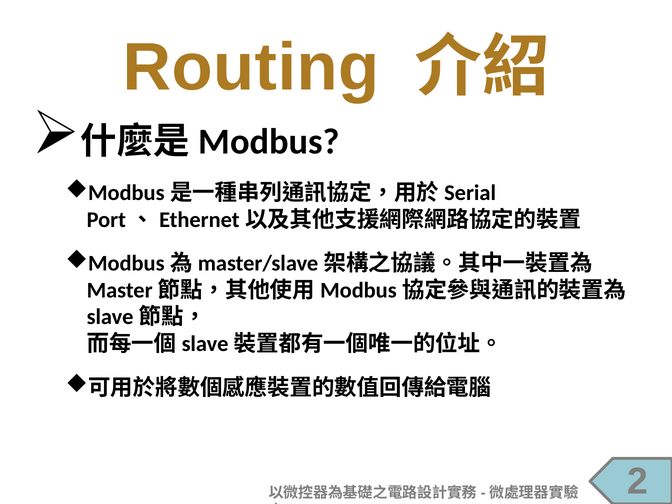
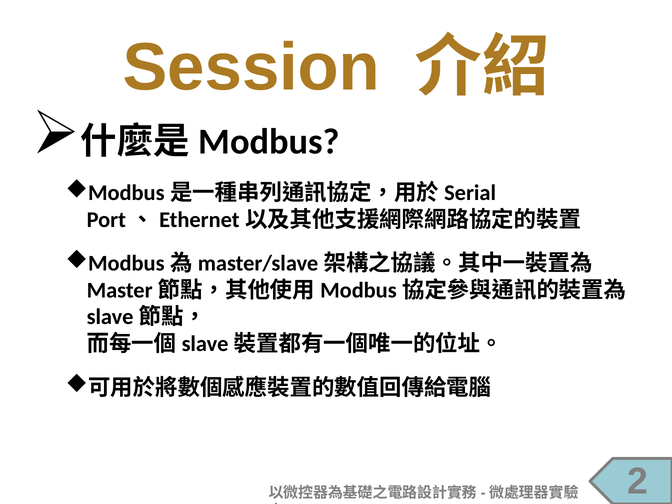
Routing: Routing -> Session (251, 68)
